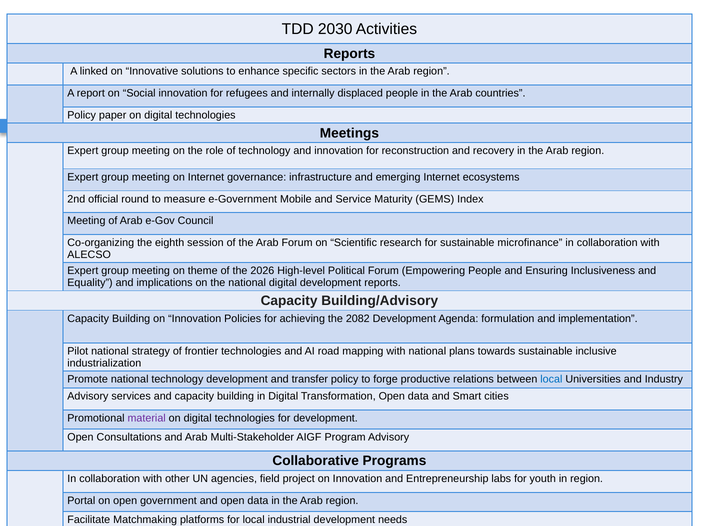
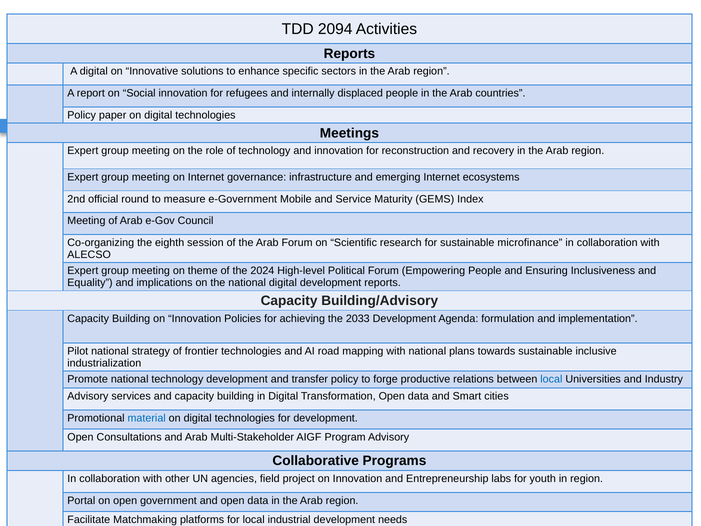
2030: 2030 -> 2094 (335, 29)
A linked: linked -> digital (94, 71)
2026: 2026 -> 2024 (262, 271)
2082: 2082 -> 2033 (358, 318)
material colour: purple -> blue (147, 418)
